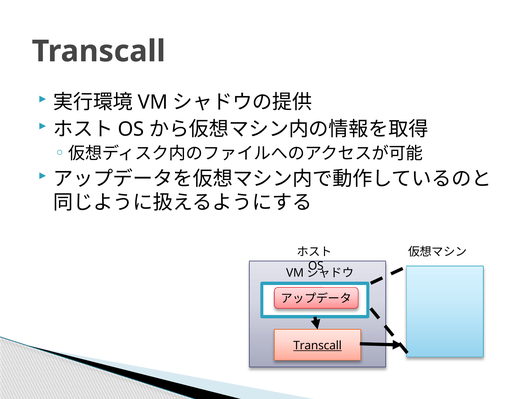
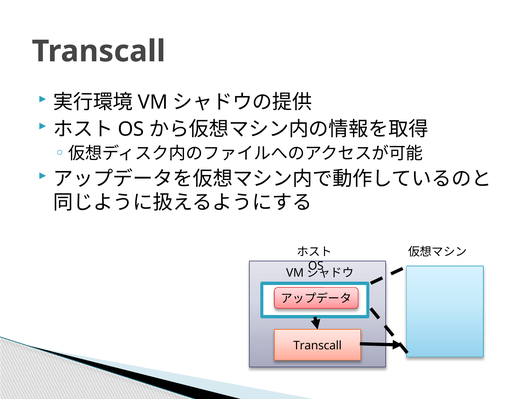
Transcall underline: present -> none (318, 346)
